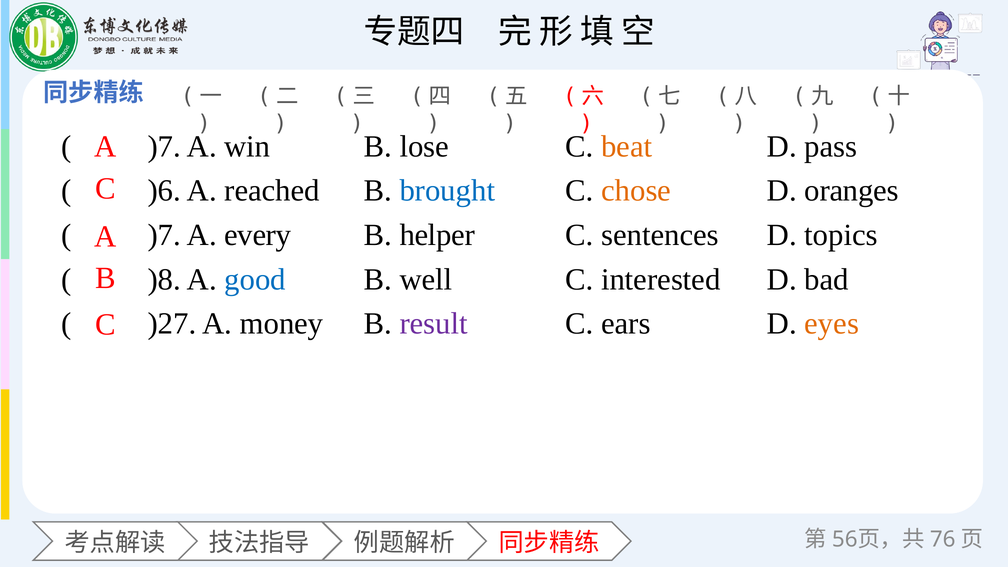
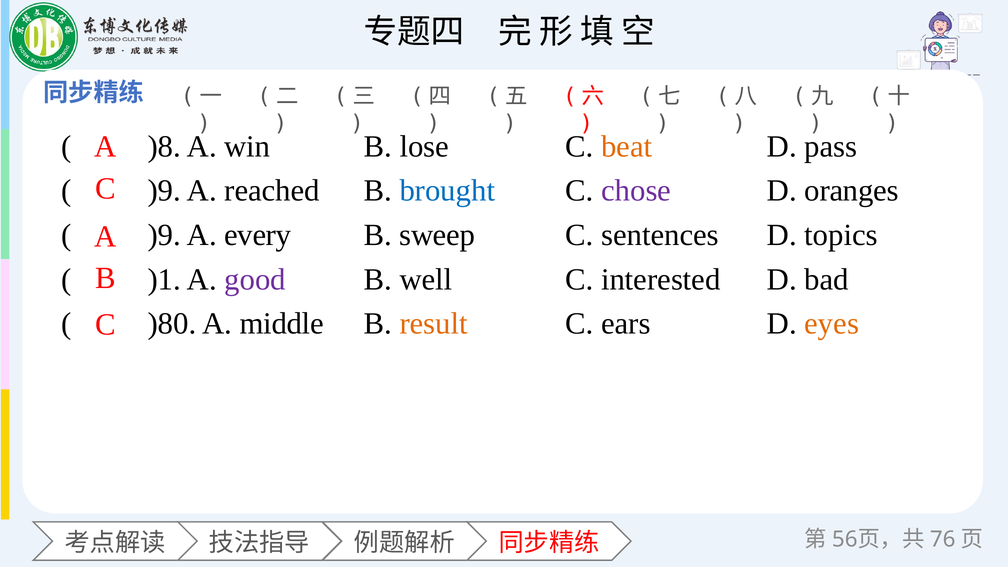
)7: )7 -> )8 (164, 147)
)6: )6 -> )9 (164, 191)
chose colour: orange -> purple (636, 191)
)7: )7 -> )9 (164, 235)
helper: helper -> sweep (437, 235)
)8: )8 -> )1 (164, 279)
good colour: blue -> purple (255, 279)
)27: )27 -> )80 (172, 324)
money: money -> middle (282, 324)
result colour: purple -> orange (434, 324)
